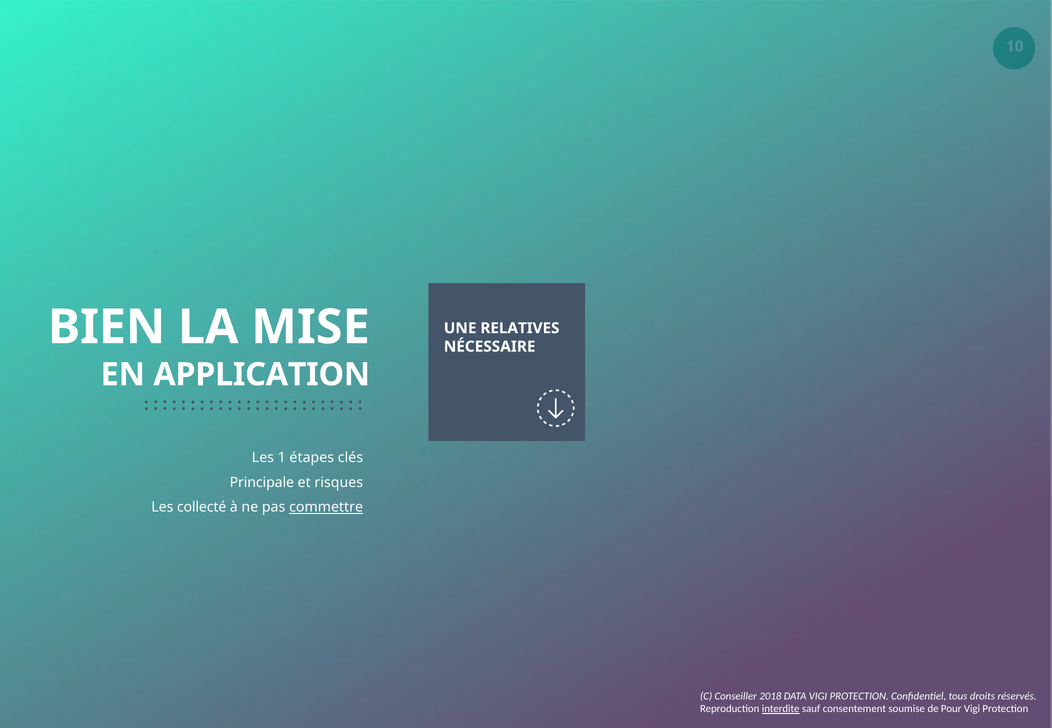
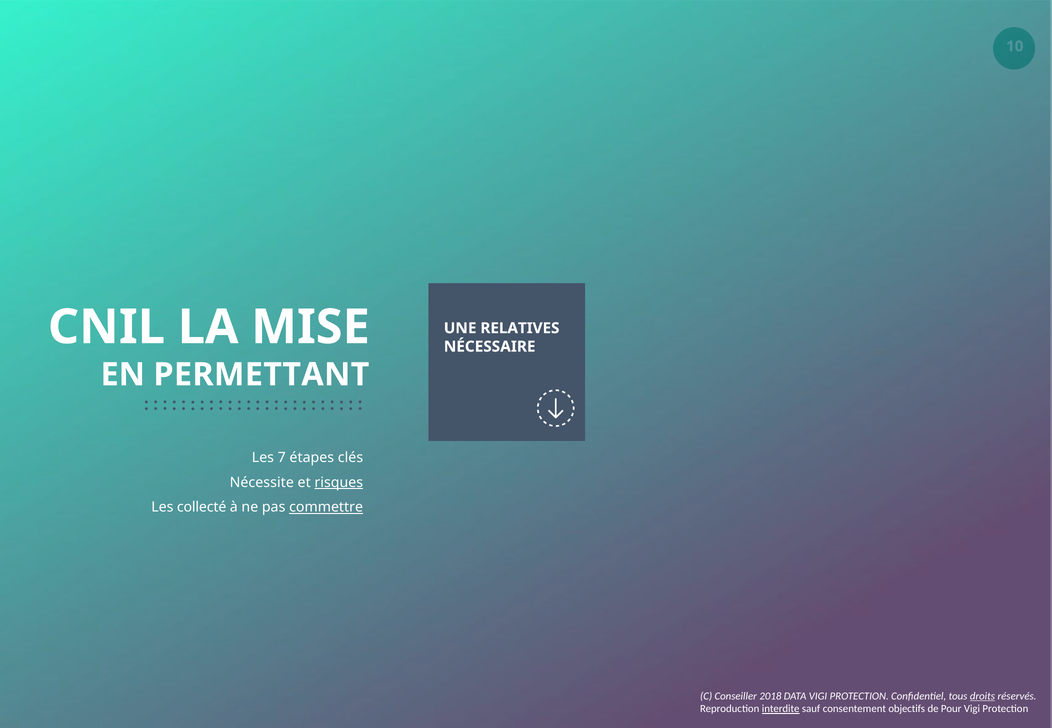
BIEN: BIEN -> CNIL (106, 327)
APPLICATION: APPLICATION -> PERMETTANT (261, 375)
1: 1 -> 7 (282, 458)
Principale: Principale -> Nécessite (262, 483)
risques underline: none -> present (339, 483)
droits underline: none -> present (982, 696)
soumise: soumise -> objectifs (907, 709)
